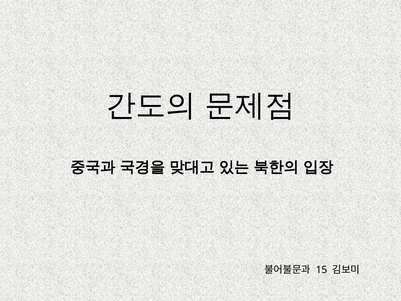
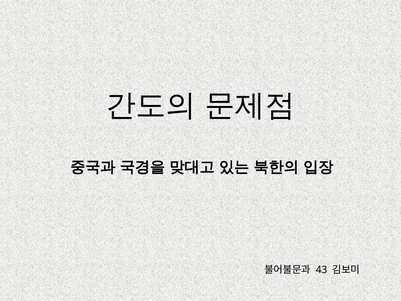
15: 15 -> 43 (321, 270)
